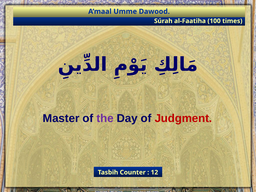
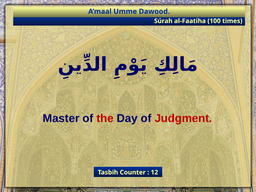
the colour: purple -> red (105, 118)
